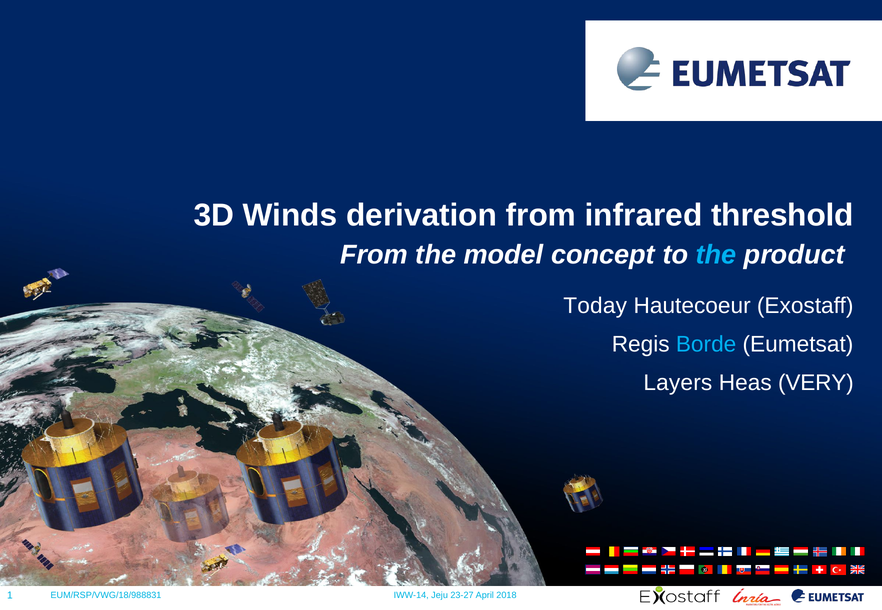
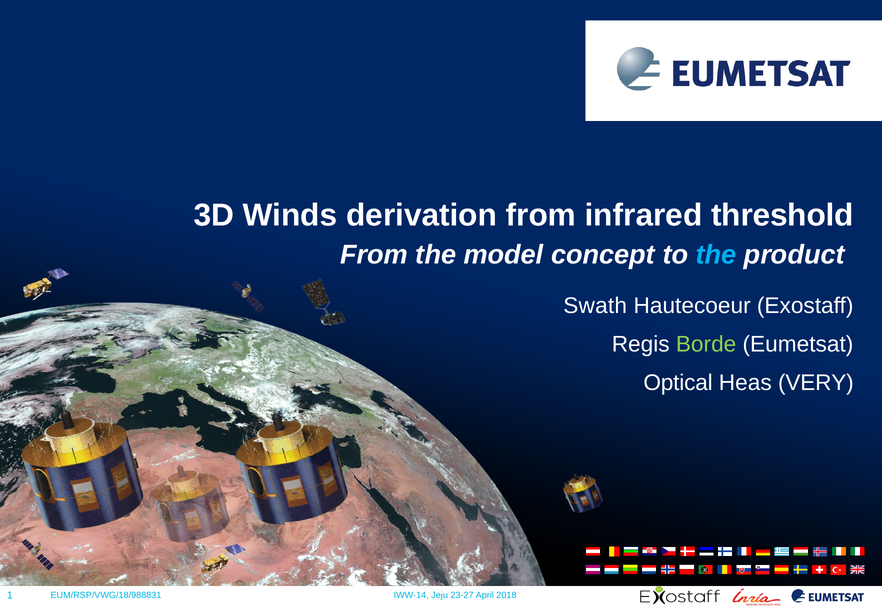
Today: Today -> Swath (595, 306)
Borde colour: light blue -> light green (706, 345)
Layers: Layers -> Optical (678, 383)
